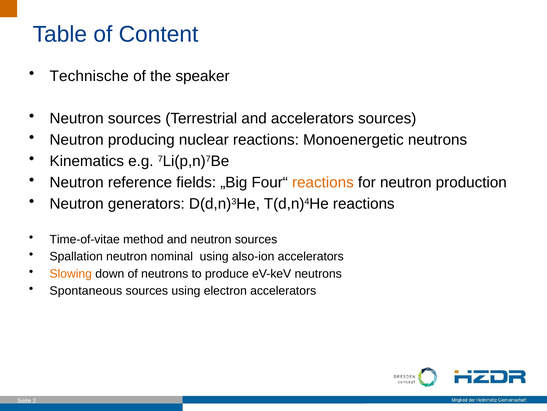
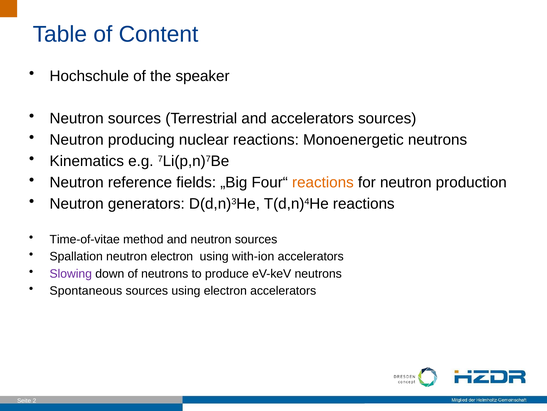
Technische: Technische -> Hochschule (89, 76)
neutron nominal: nominal -> electron (172, 256)
also-ion: also-ion -> with-ion (253, 256)
Slowing colour: orange -> purple (71, 273)
